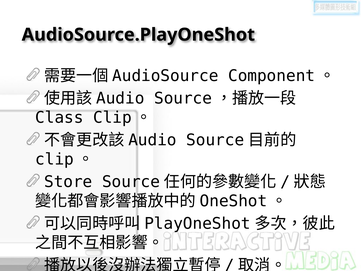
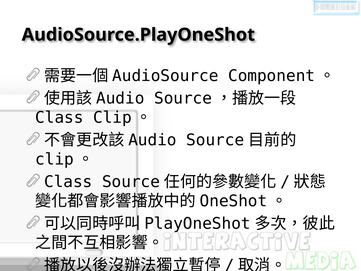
Store: Store -> Class (68, 182)
